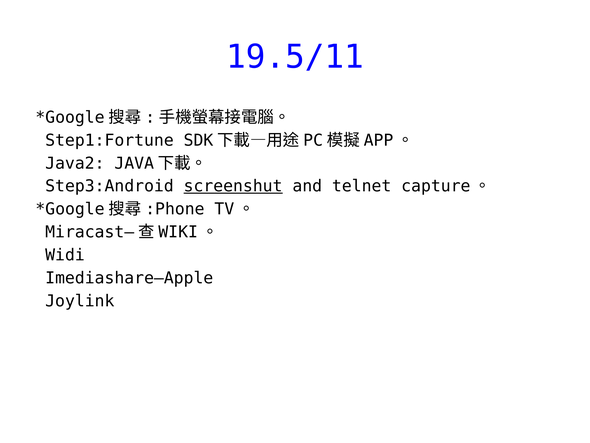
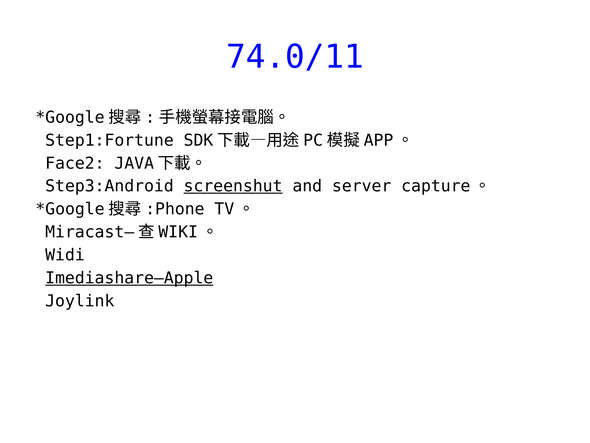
19.5/11: 19.5/11 -> 74.0/11 (295, 57)
Java2: Java2 -> Face2 (75, 163)
telnet: telnet -> server (362, 186)
Imediashare—Apple underline: none -> present (129, 278)
